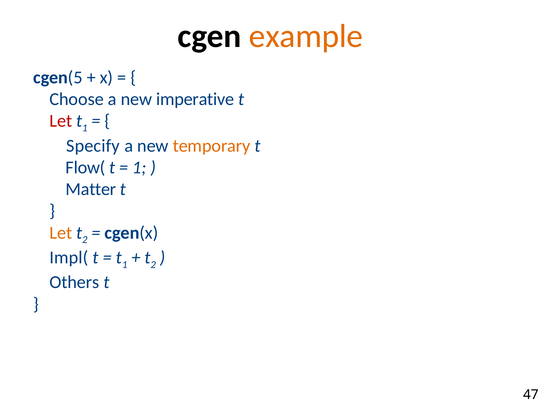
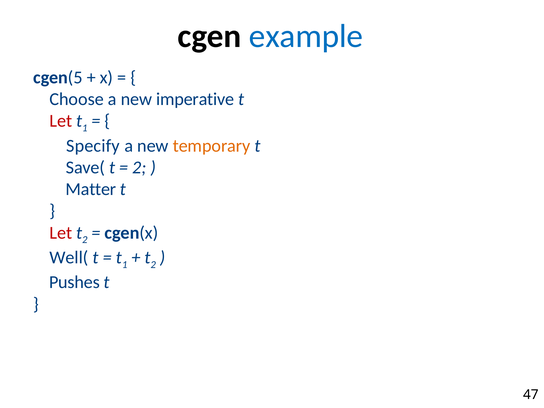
example colour: orange -> blue (306, 36)
Flow(: Flow( -> Save( (85, 167)
1: 1 -> 2 (139, 167)
Let colour: orange -> red (61, 233)
Impl(: Impl( -> Well( (69, 258)
Others: Others -> Pushes (74, 282)
